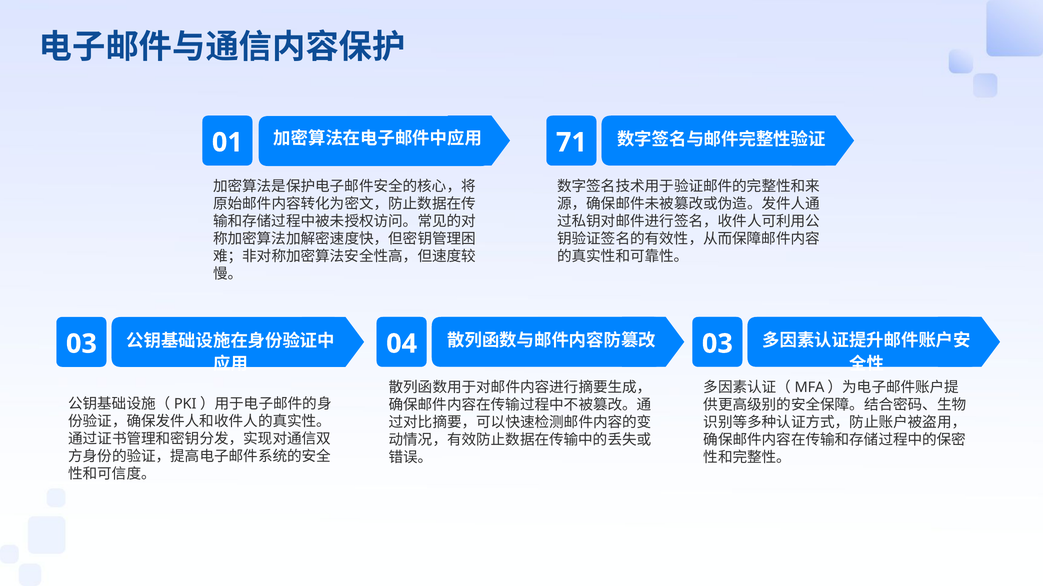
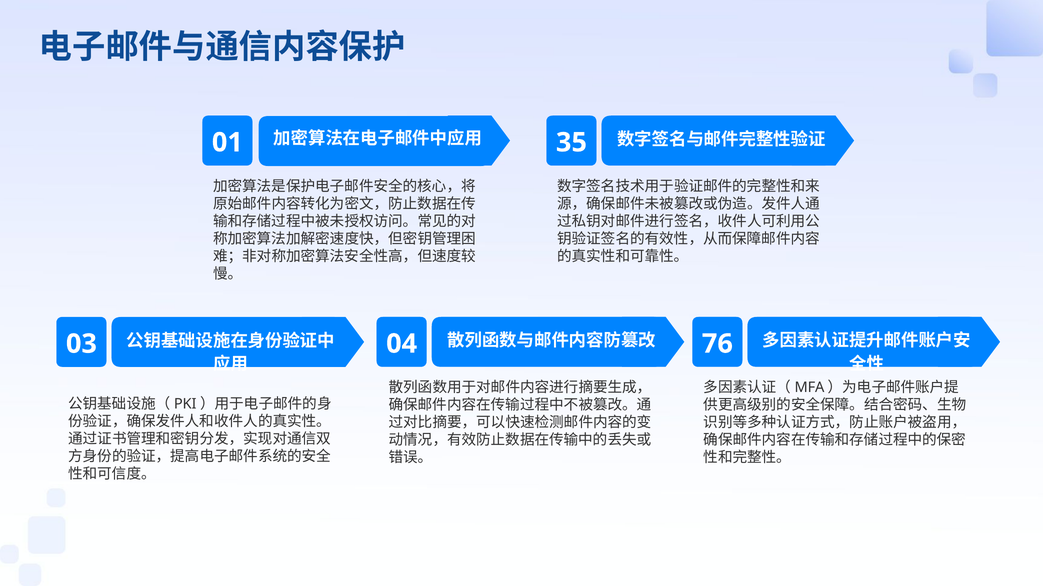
71: 71 -> 35 (571, 143)
04 03: 03 -> 76 (717, 344)
